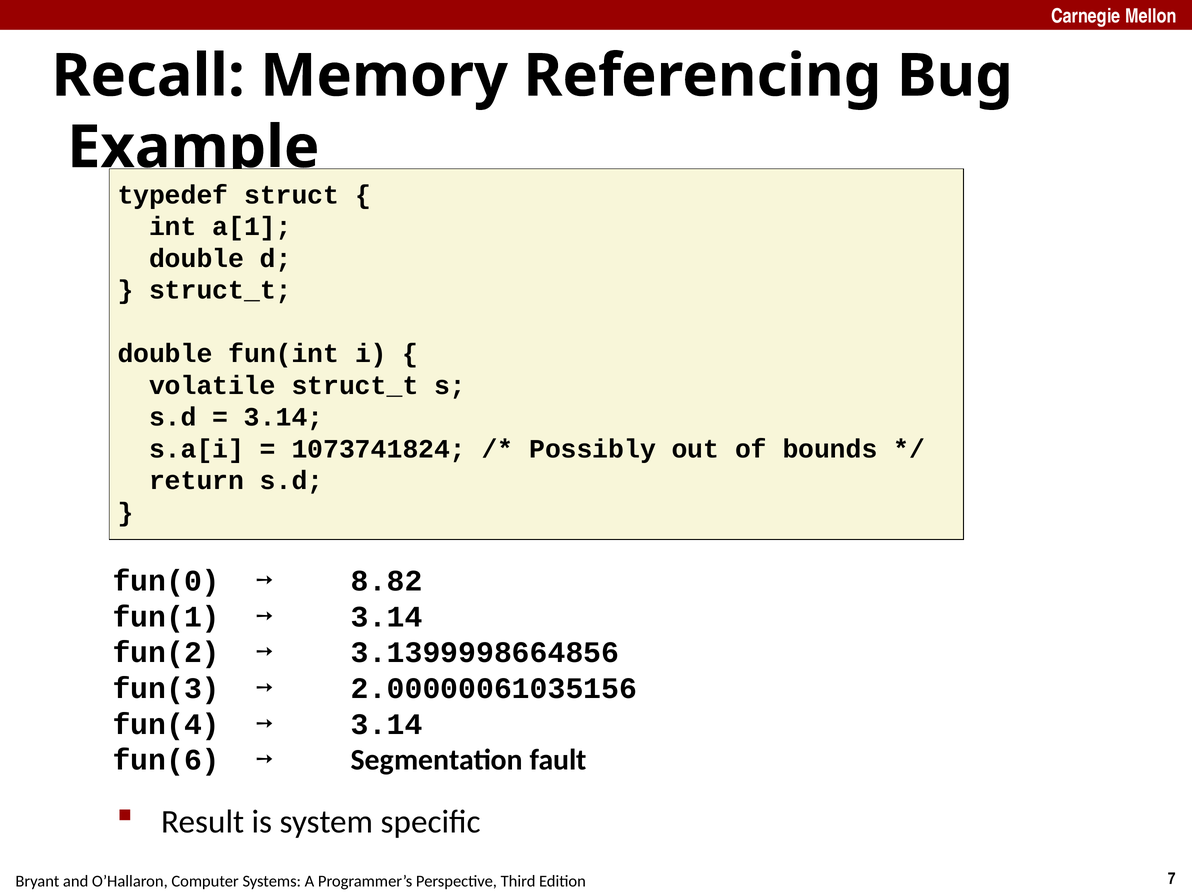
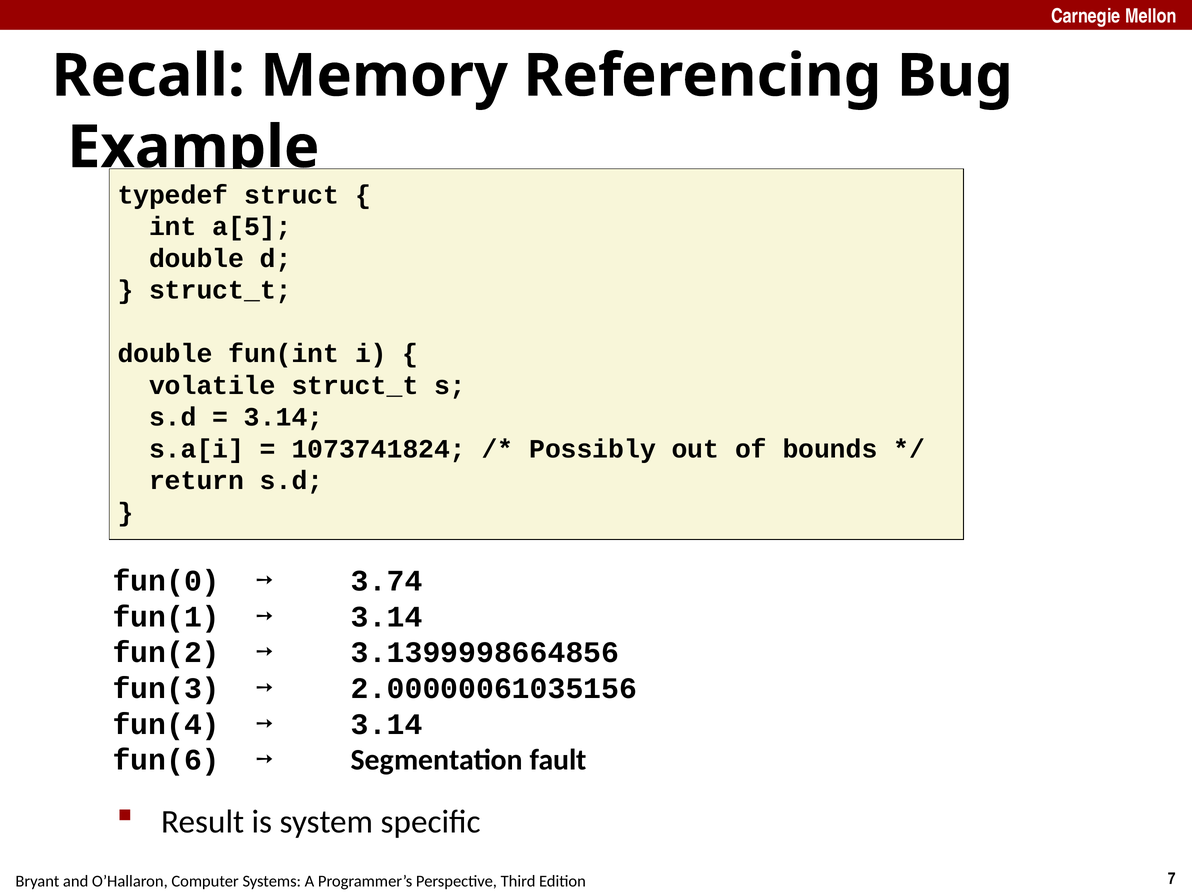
a[1: a[1 -> a[5 (252, 227)
8.82: 8.82 -> 3.74 (387, 581)
